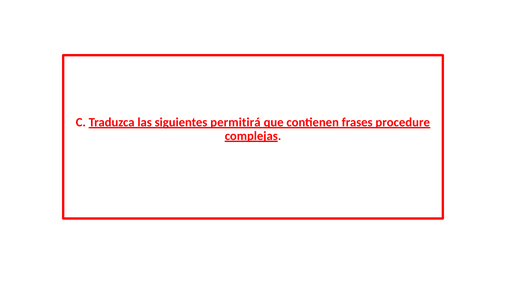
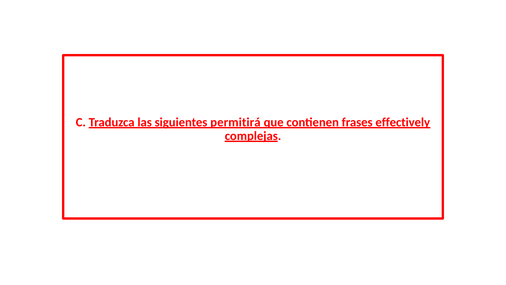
procedure: procedure -> effectively (403, 122)
